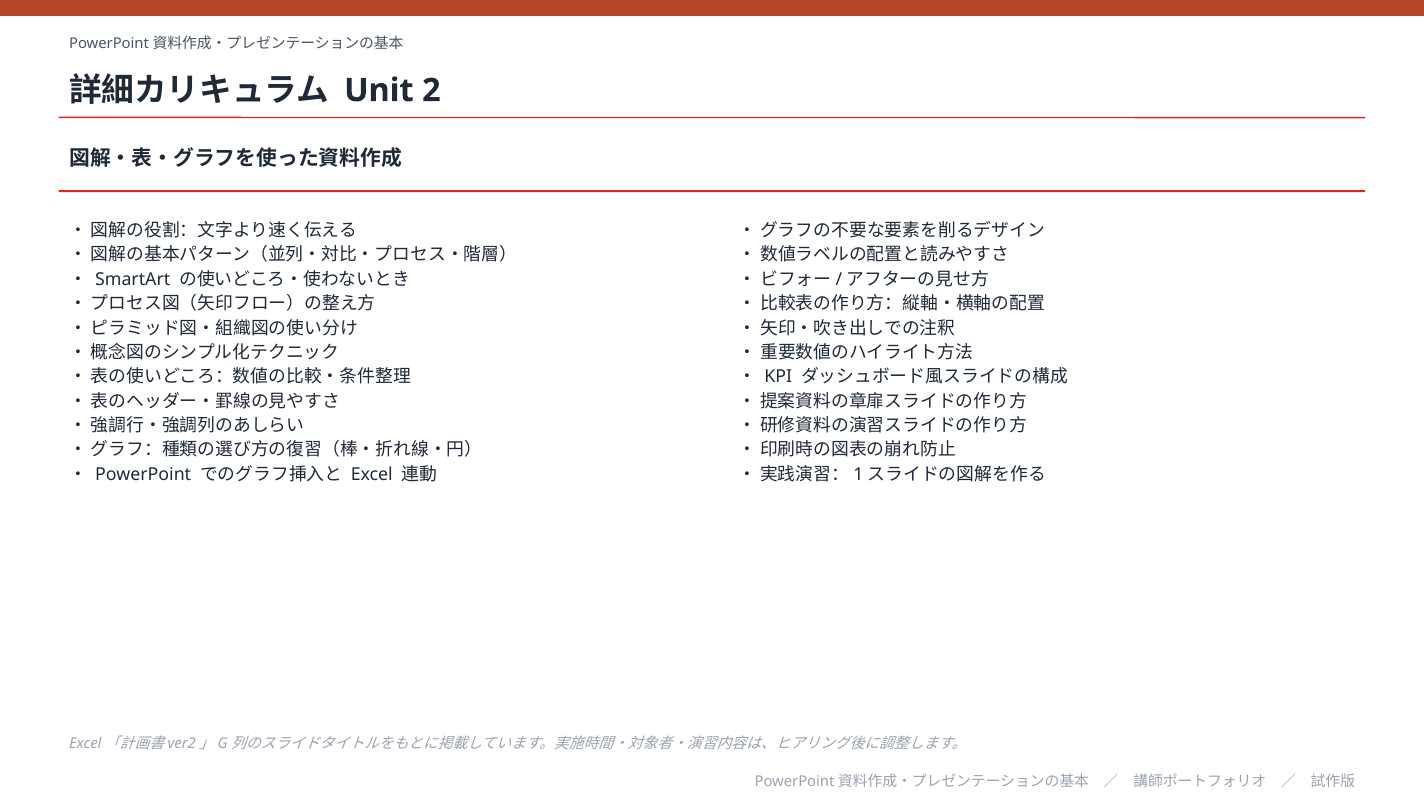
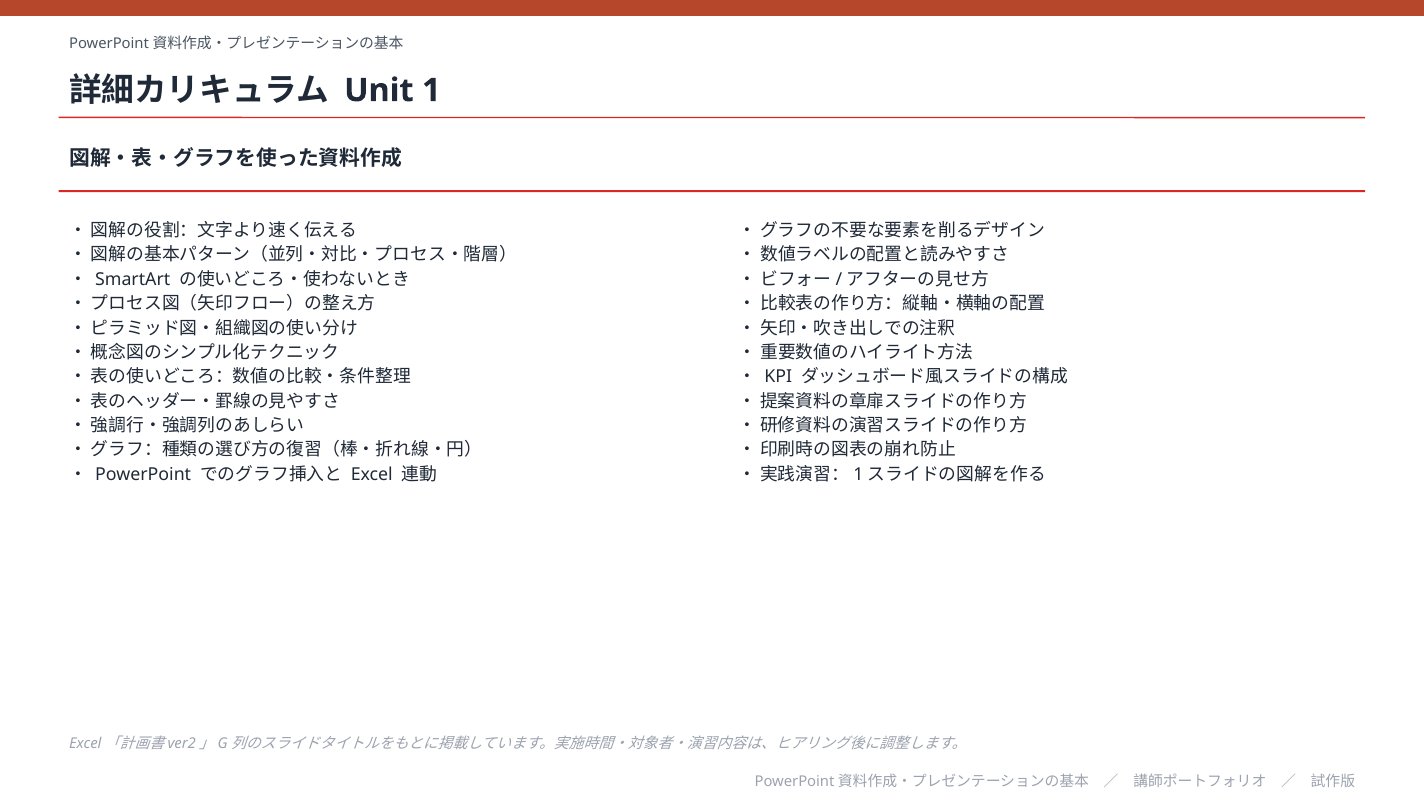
2: 2 -> 1 (431, 90)
